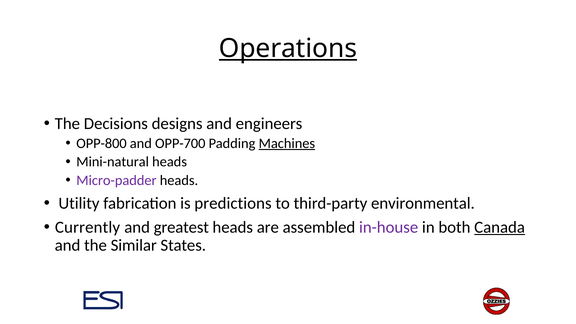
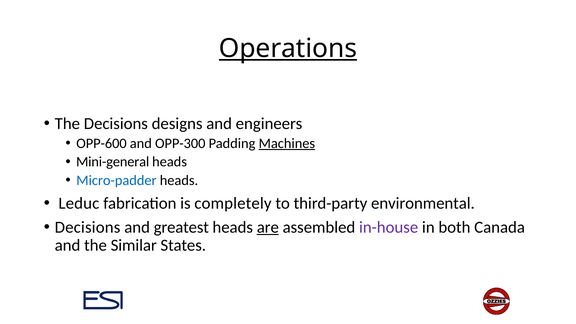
OPP-800: OPP-800 -> OPP-600 (101, 143)
OPP-700: OPP-700 -> OPP-300 (180, 143)
Mini-natural: Mini-natural -> Mini-general (113, 162)
Micro-padder colour: purple -> blue (116, 180)
Utility: Utility -> Leduc (79, 203)
predictions: predictions -> completely (233, 203)
Currently: Currently -> Decisions (88, 227)
are underline: none -> present (268, 227)
Canada underline: present -> none (500, 227)
